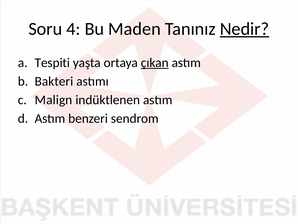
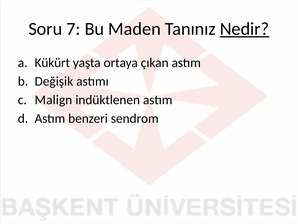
4: 4 -> 7 (73, 29)
Tespiti: Tespiti -> Kükürt (52, 63)
çıkan underline: present -> none (155, 63)
Bakteri: Bakteri -> Değişik (54, 81)
